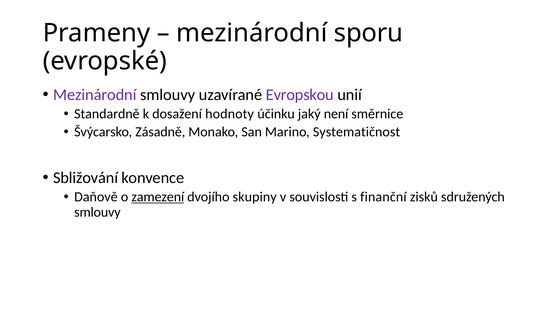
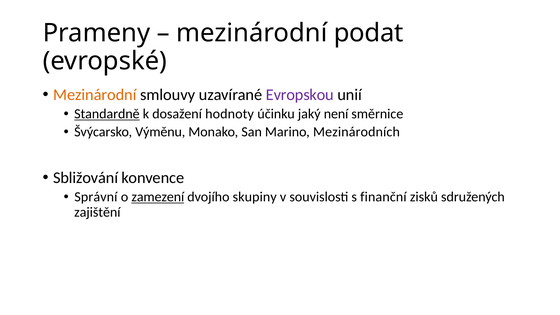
sporu: sporu -> podat (369, 33)
Mezinárodní colour: purple -> orange (95, 95)
Standardně underline: none -> present (107, 114)
Zásadně: Zásadně -> Výměnu (160, 132)
Systematičnost: Systematičnost -> Mezinárodních (356, 132)
Daňově: Daňově -> Správní (96, 197)
smlouvy: smlouvy -> zajištění (97, 212)
